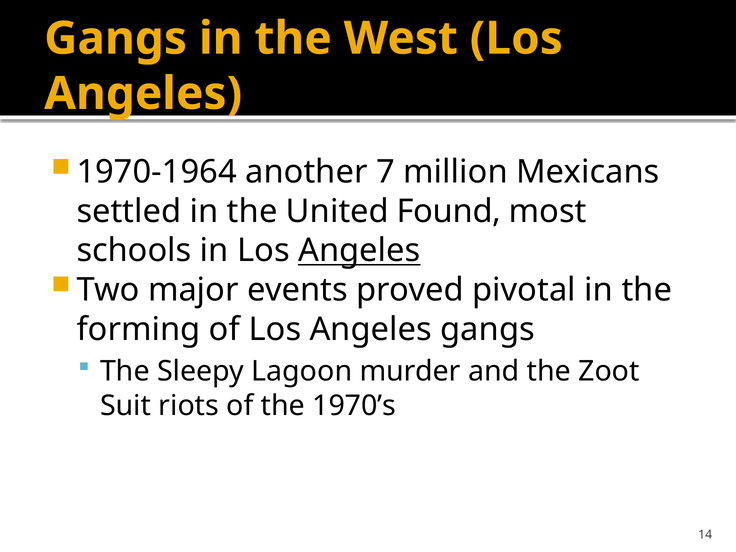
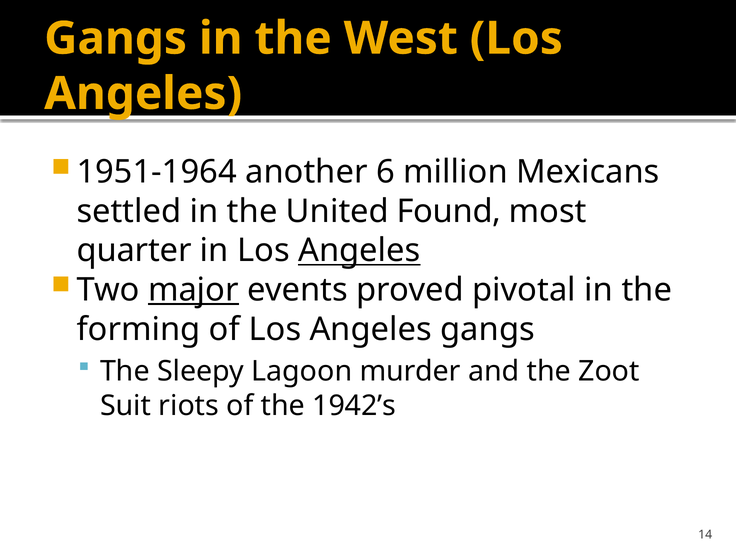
1970-1964: 1970-1964 -> 1951-1964 (157, 172)
7: 7 -> 6 (386, 172)
schools: schools -> quarter (134, 251)
major underline: none -> present (193, 290)
1970’s: 1970’s -> 1942’s (354, 406)
